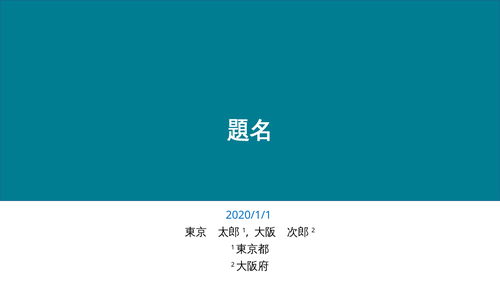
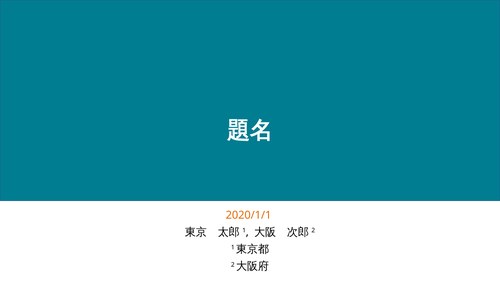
2020/1/1 colour: blue -> orange (249, 215)
